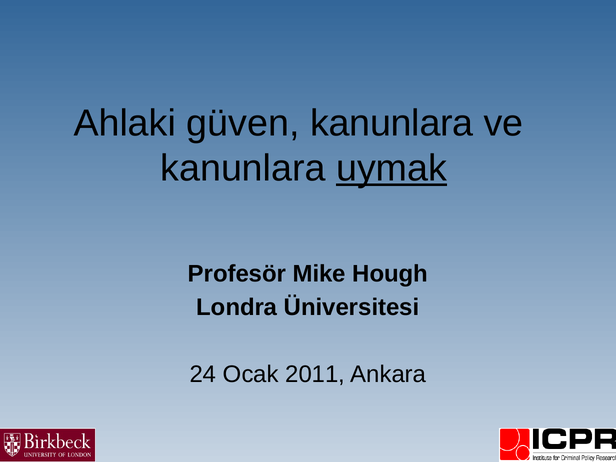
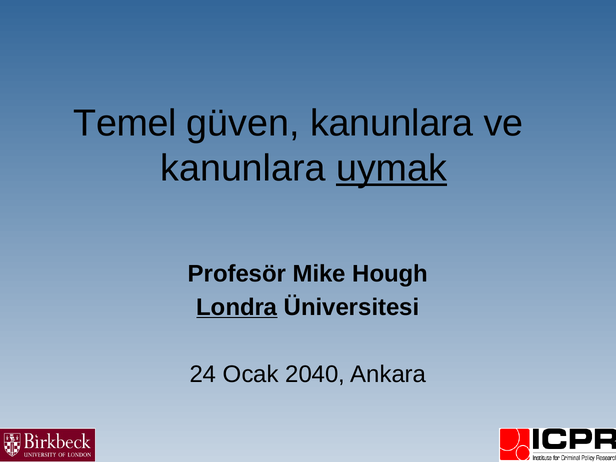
Ahlaki: Ahlaki -> Temel (125, 123)
Londra underline: none -> present (237, 307)
2011: 2011 -> 2040 (315, 374)
